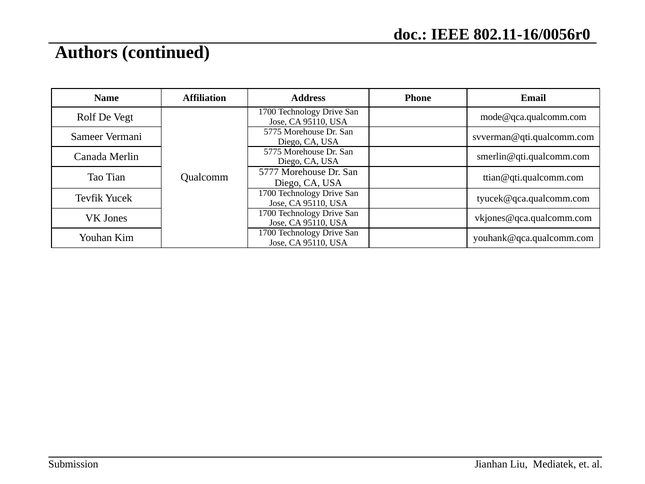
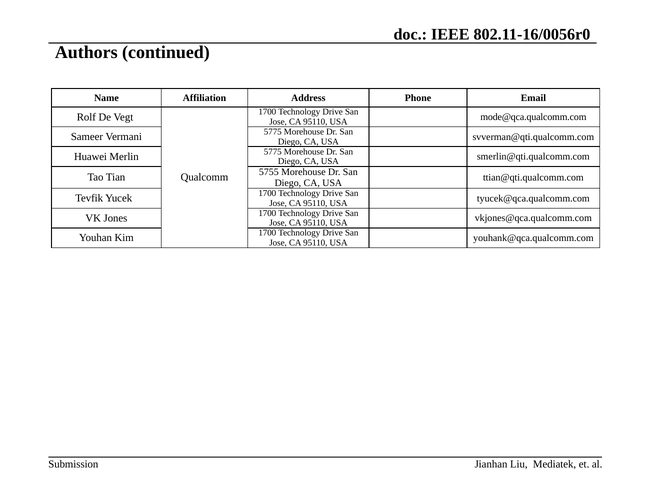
Canada: Canada -> Huawei (91, 156)
5777: 5777 -> 5755 (269, 172)
